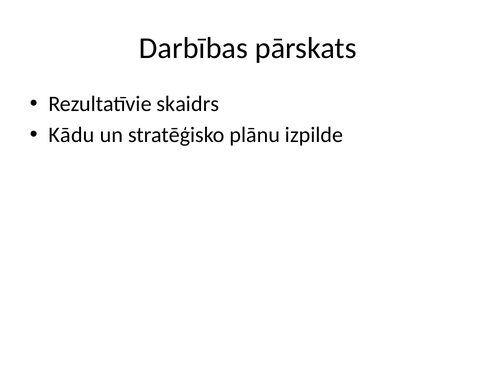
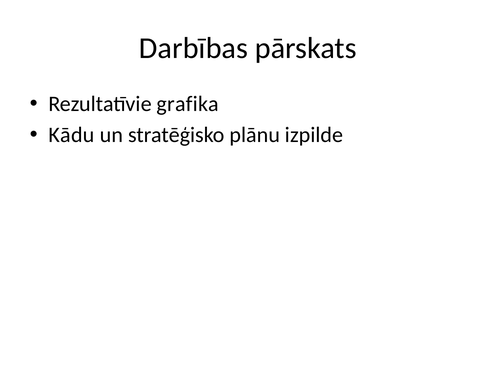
skaidrs: skaidrs -> grafika (188, 104)
